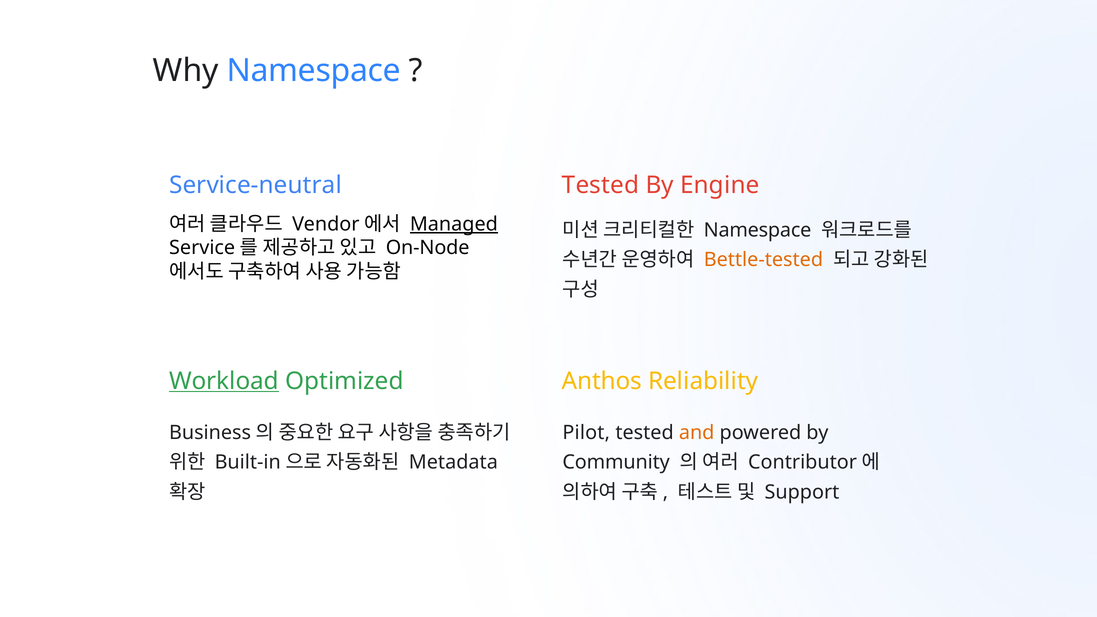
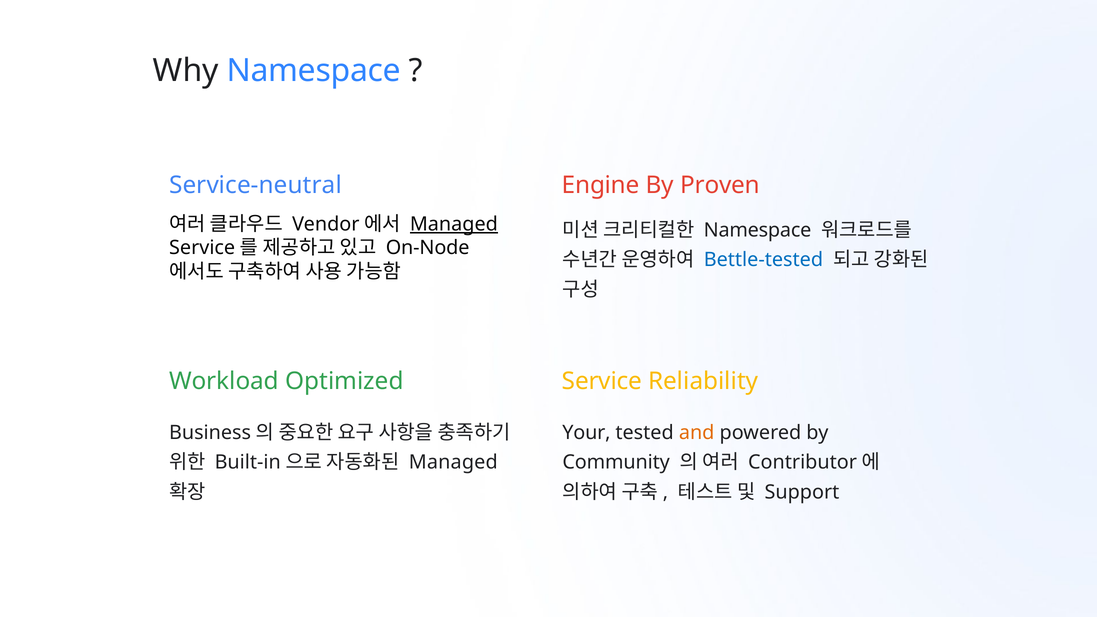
Tested: Tested -> Engine (601, 185)
Engine: Engine -> Proven (720, 185)
Bettle-tested colour: orange -> blue (763, 260)
Workload underline: present -> none (224, 381)
Anthos: Anthos -> Service (602, 381)
Pilot: Pilot -> Your (586, 433)
Metadata: Metadata -> Managed (453, 462)
